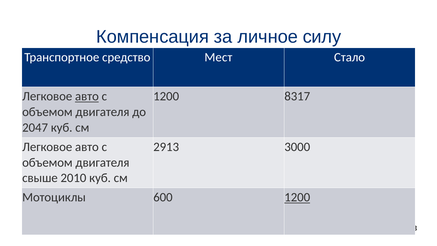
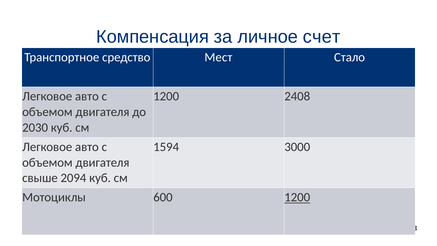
силу: силу -> счет (322, 37)
авто underline: present -> none (87, 96)
8317: 8317 -> 2408 (297, 96)
2047: 2047 -> 2030 (35, 127)
2913: 2913 -> 1594 (166, 147)
2010: 2010 -> 2094 (73, 178)
